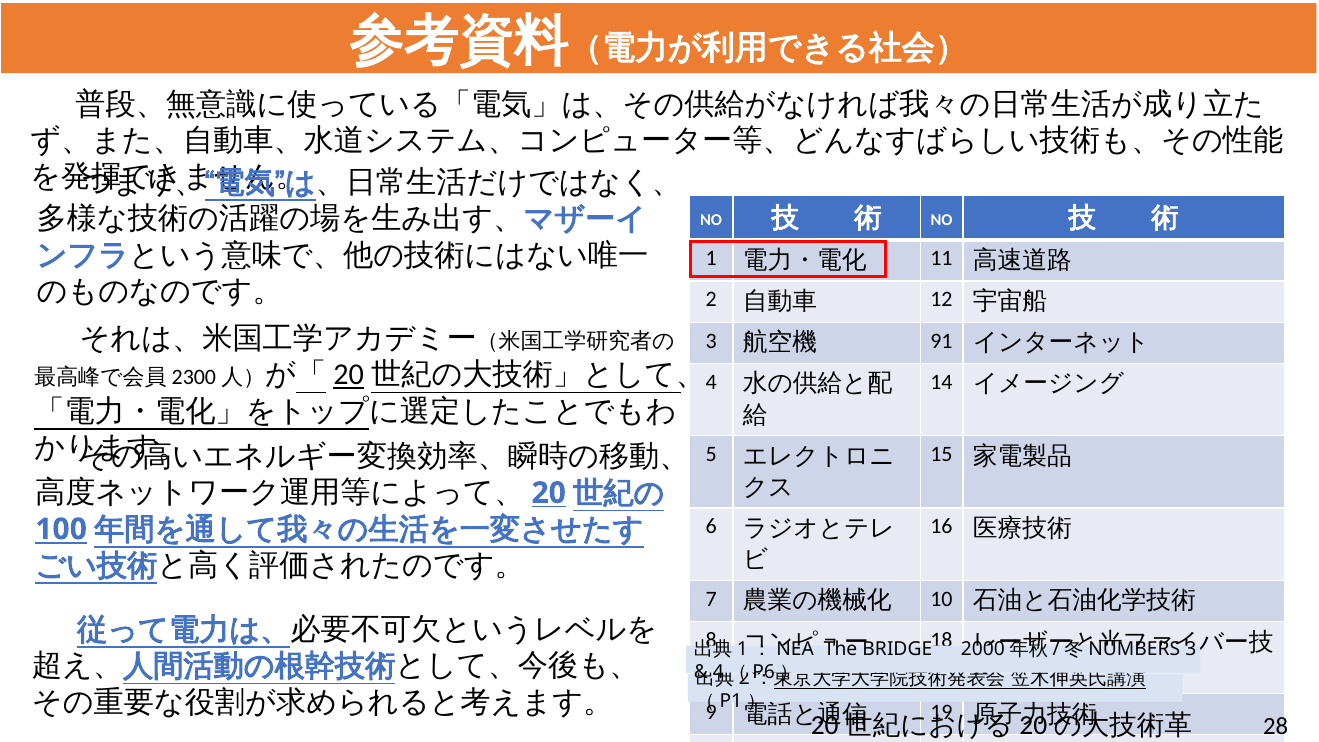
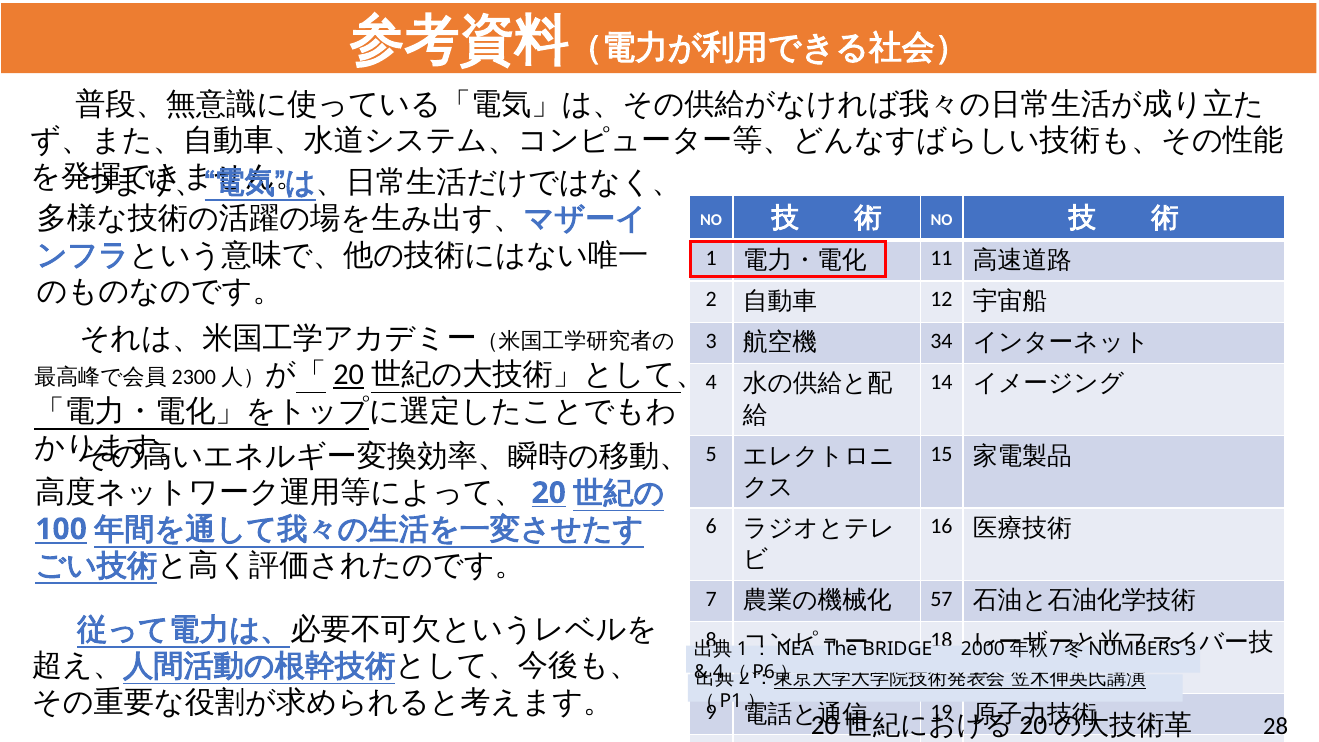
91: 91 -> 34 (941, 341)
10: 10 -> 57 (941, 599)
